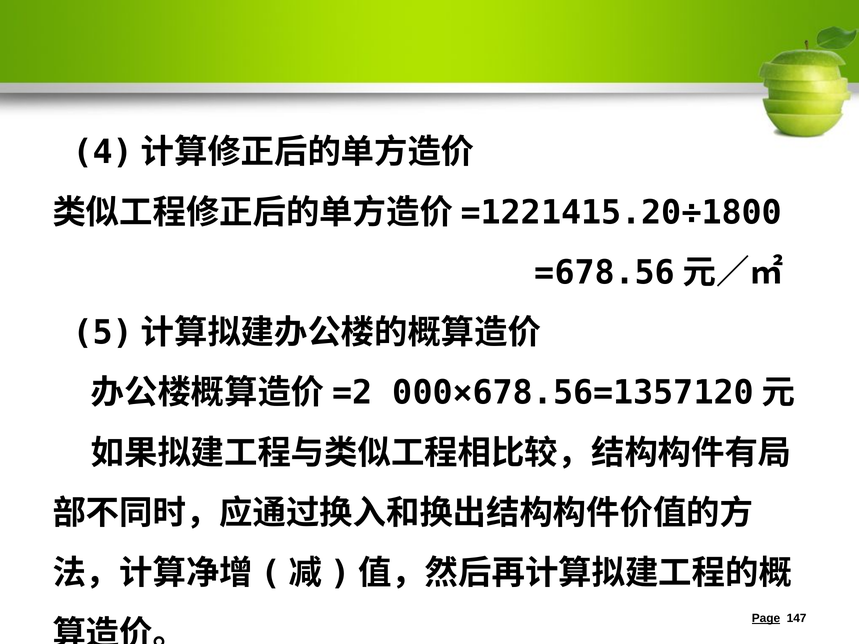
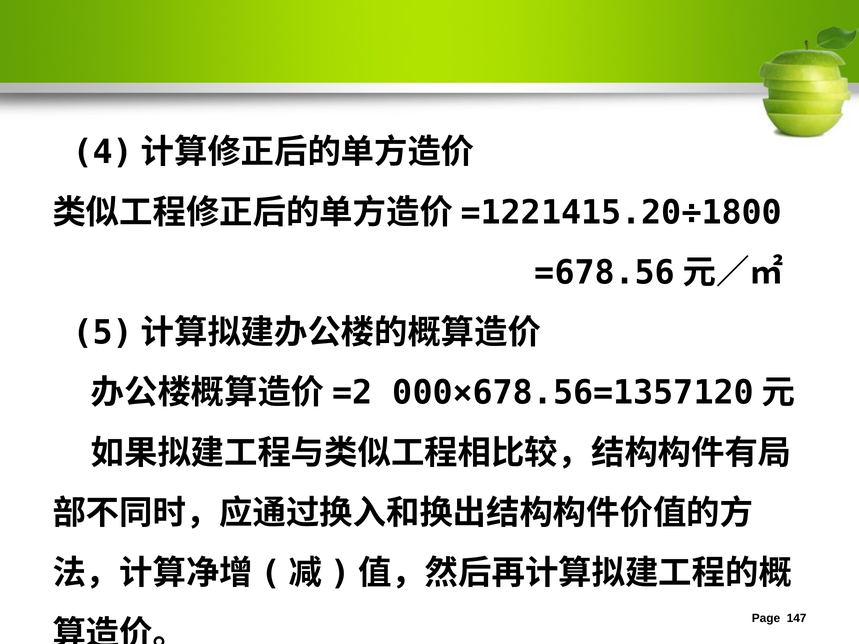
Page underline: present -> none (766, 619)
